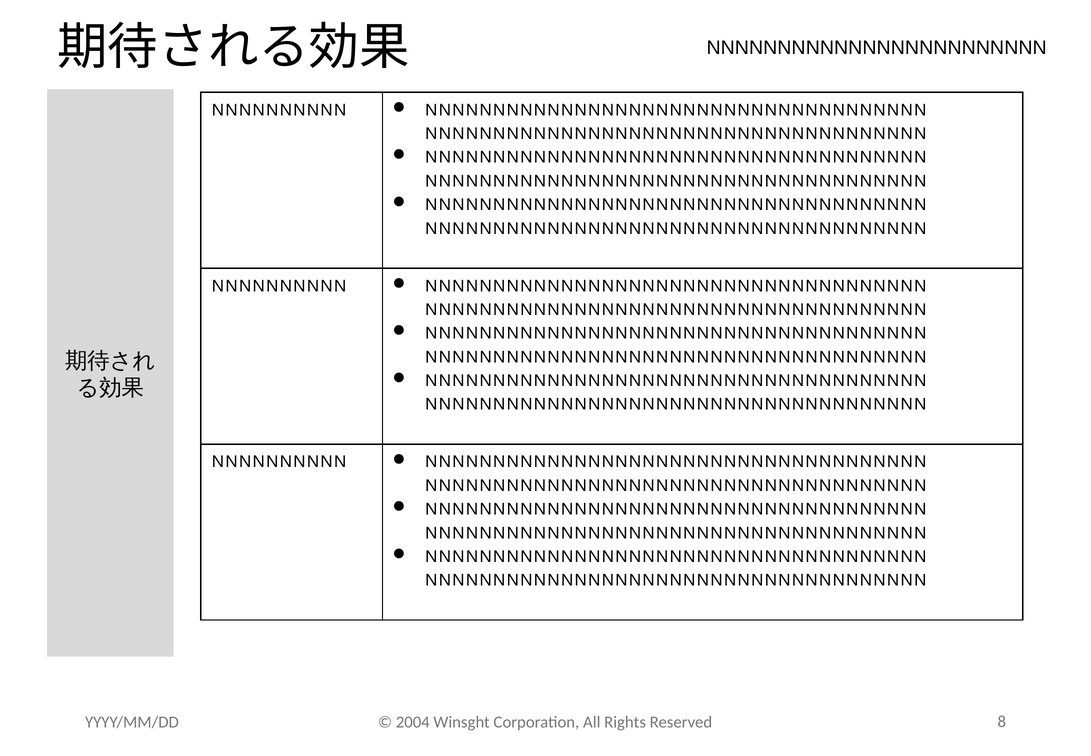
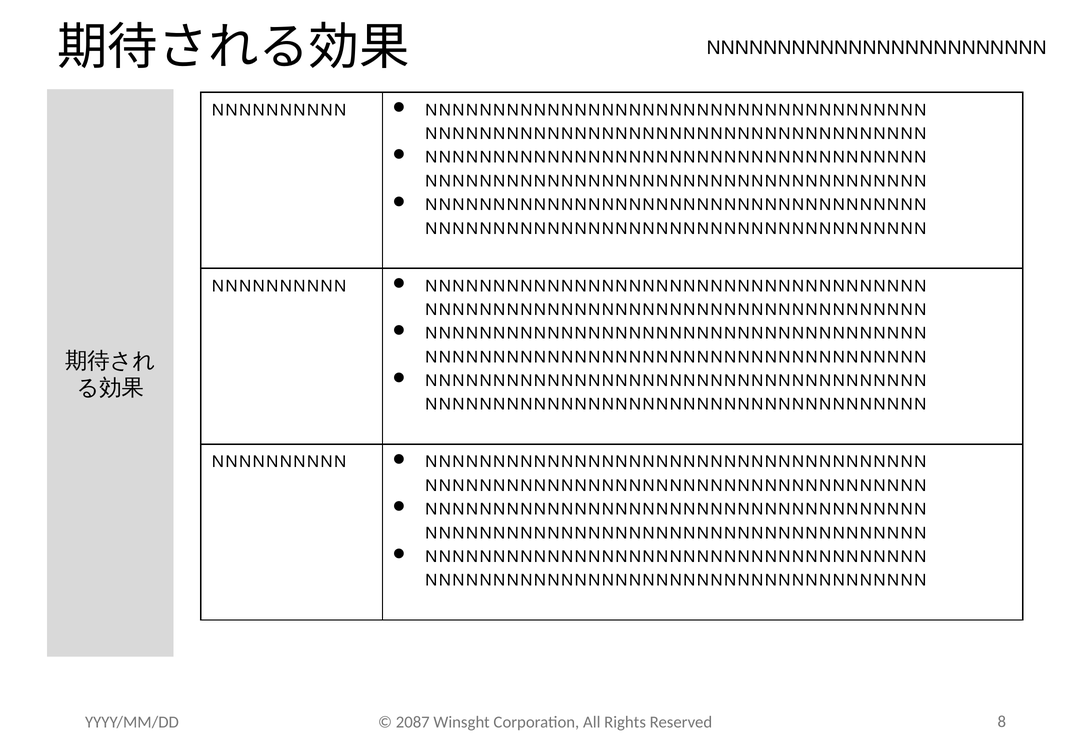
2004: 2004 -> 2087 (413, 721)
